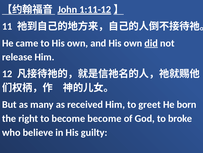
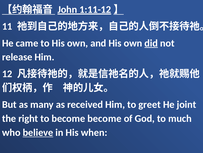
born: born -> joint (187, 104)
broke: broke -> much (180, 118)
believe underline: none -> present (38, 132)
guilty: guilty -> when (94, 132)
